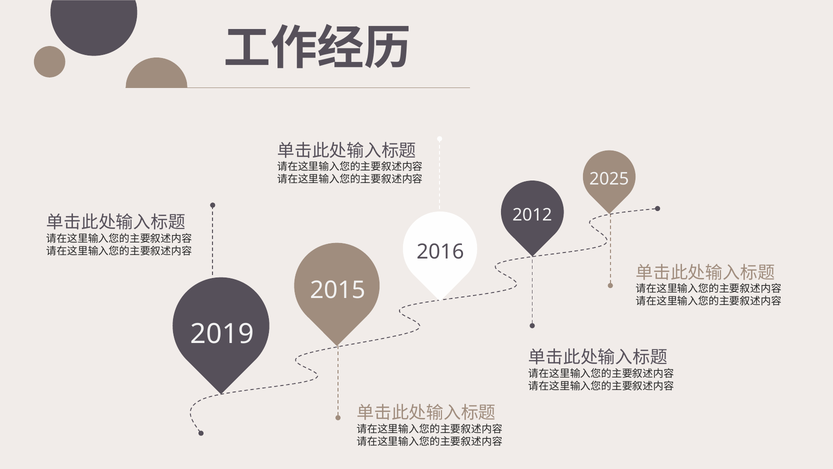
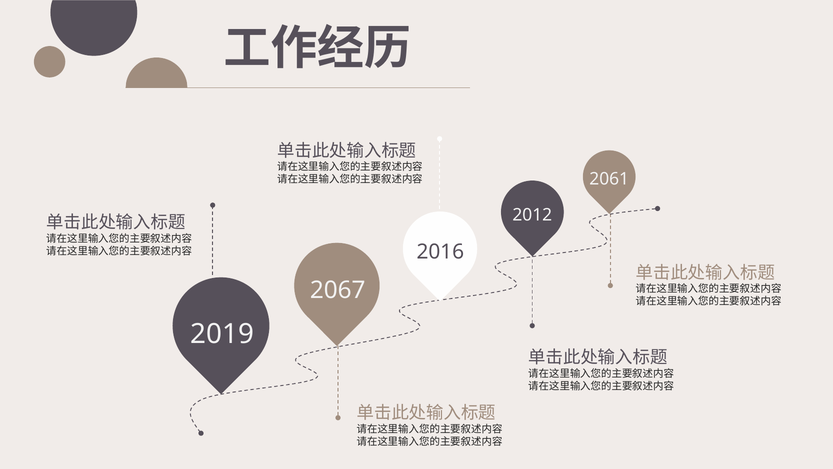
2025: 2025 -> 2061 (609, 179)
2015: 2015 -> 2067 (338, 290)
